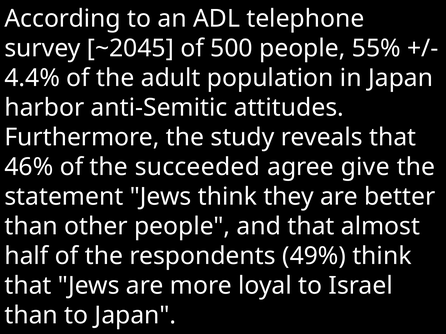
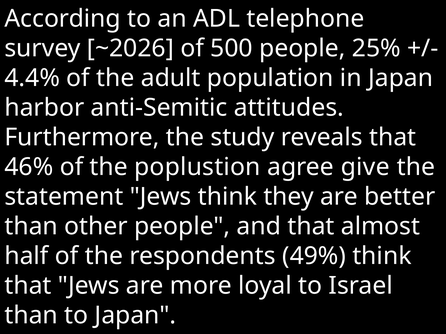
~2045: ~2045 -> ~2026 (130, 49)
55%: 55% -> 25% (376, 49)
succeeded: succeeded -> poplustion (197, 167)
